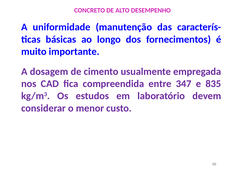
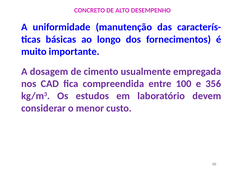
347: 347 -> 100 (184, 84)
835: 835 -> 356 (213, 84)
